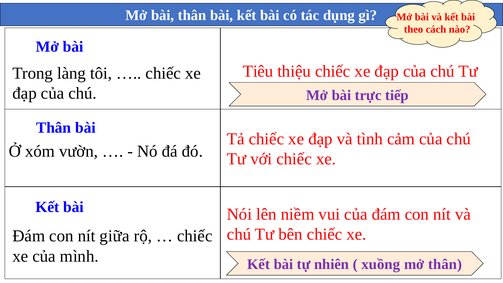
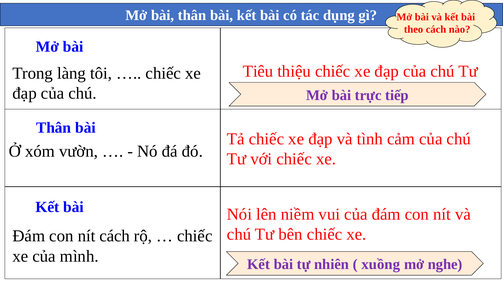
nít giữa: giữa -> cách (115, 236)
mở thân: thân -> nghe (445, 264)
